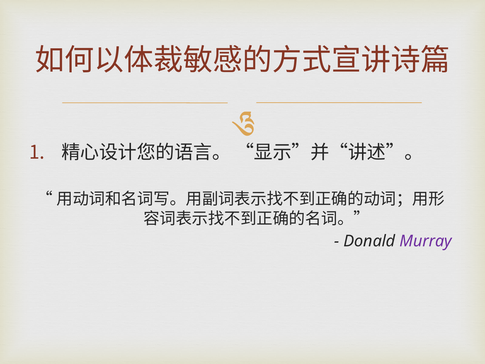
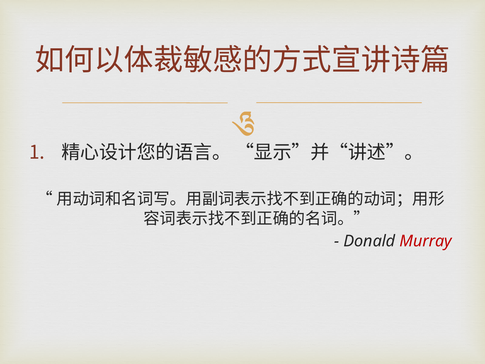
Murray colour: purple -> red (426, 241)
